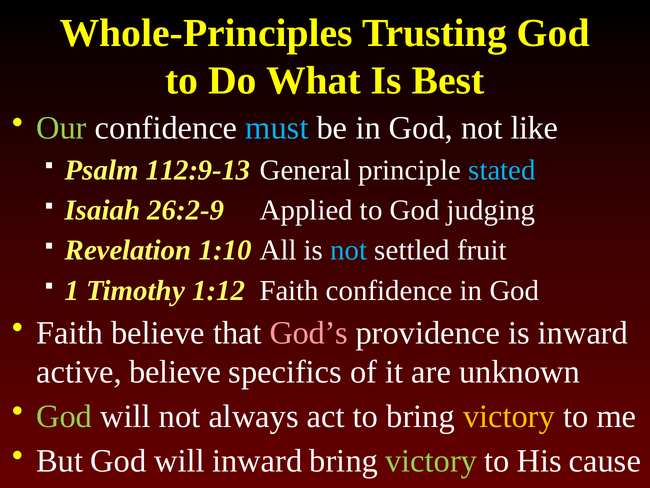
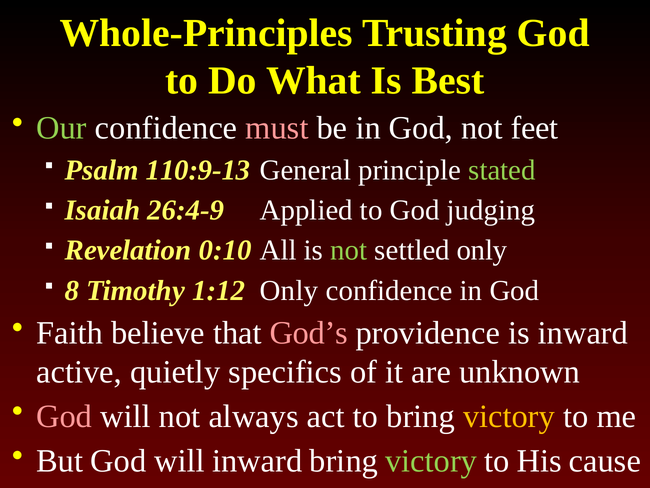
must colour: light blue -> pink (277, 128)
like: like -> feet (534, 128)
112:9-13: 112:9-13 -> 110:9-13 (198, 170)
stated colour: light blue -> light green (502, 170)
26:2-9: 26:2-9 -> 26:4-9 (186, 210)
1:10: 1:10 -> 0:10 (225, 250)
not colour: light blue -> light green (349, 250)
settled fruit: fruit -> only (482, 250)
1: 1 -> 8 (72, 290)
1:12 Faith: Faith -> Only (289, 290)
active believe: believe -> quietly (175, 372)
God colour: light green -> pink (64, 416)
